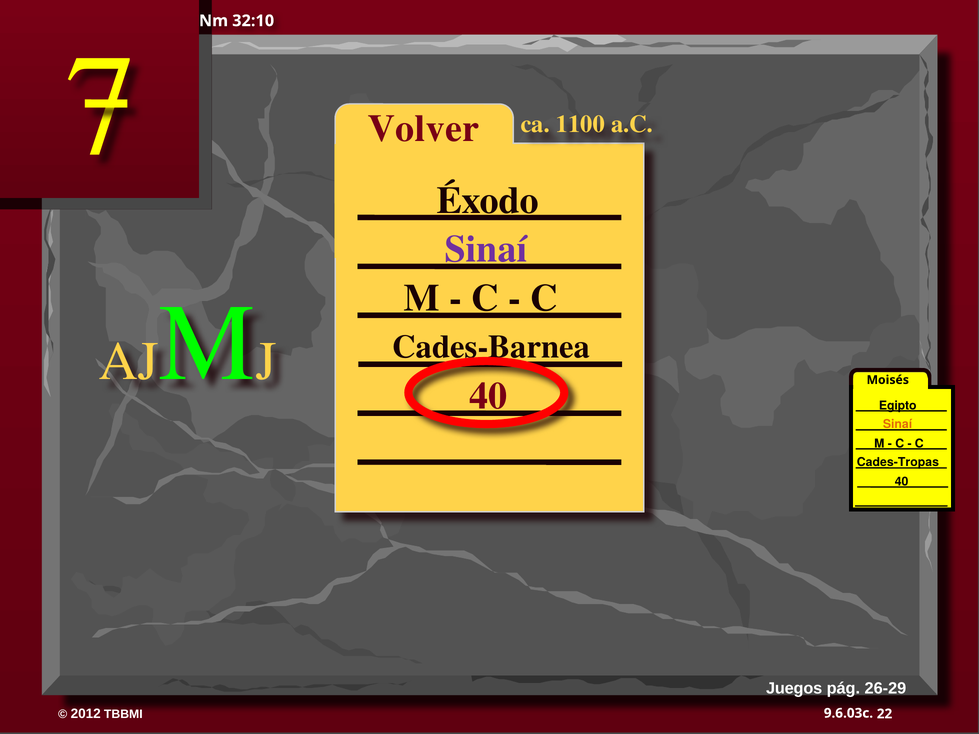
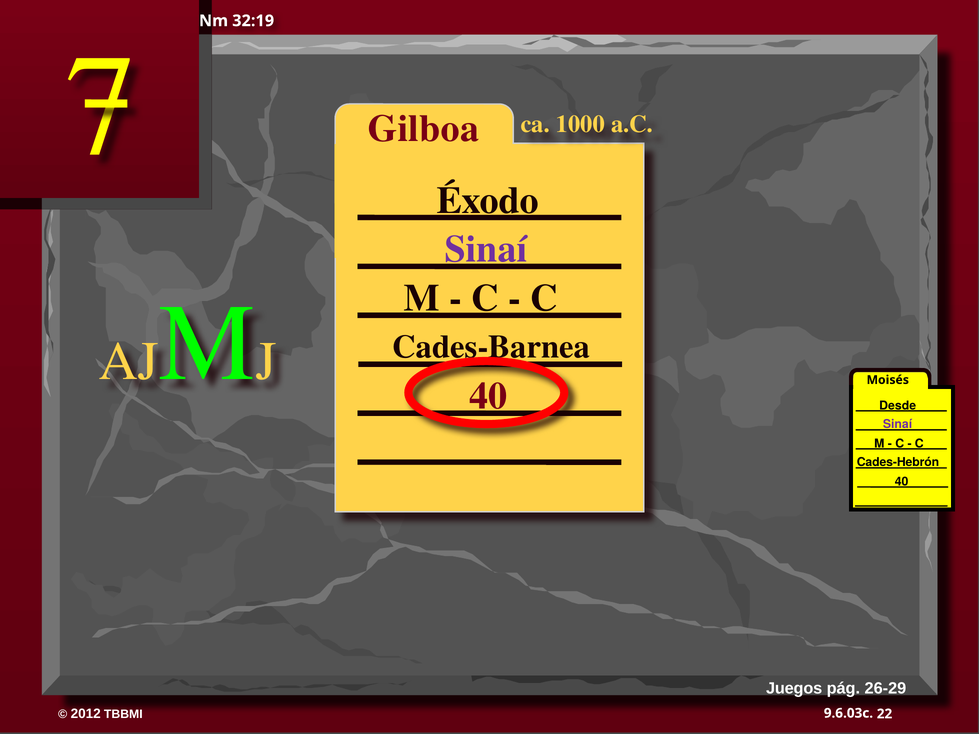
32:10: 32:10 -> 32:19 (253, 21)
1100: 1100 -> 1000 (580, 124)
Volver: Volver -> Gilboa (423, 129)
Egipto: Egipto -> Desde (898, 406)
Sinaí colour: orange -> purple (898, 424)
Cades-Tropas: Cades-Tropas -> Cades-Hebrón (898, 462)
